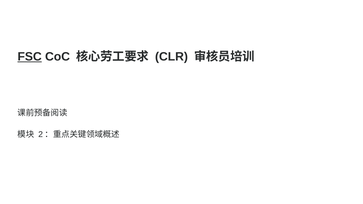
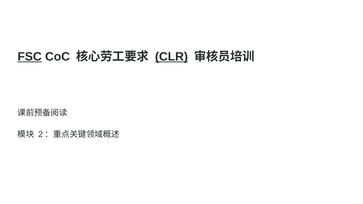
CLR underline: none -> present (171, 57)
